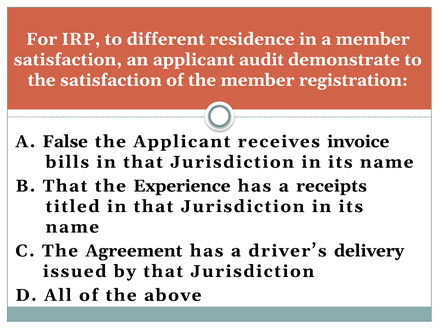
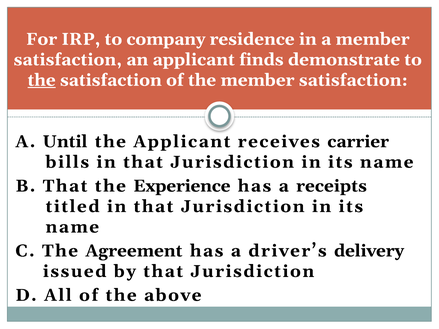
different: different -> company (166, 39)
audit: audit -> finds (261, 60)
the underline: none -> present (42, 80)
the member registration: registration -> satisfaction (353, 80)
False: False -> Until (65, 142)
invoice: invoice -> carrier (358, 142)
